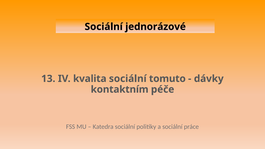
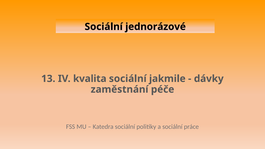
tomuto: tomuto -> jakmile (167, 79)
kontaktním: kontaktním -> zaměstnání (120, 89)
